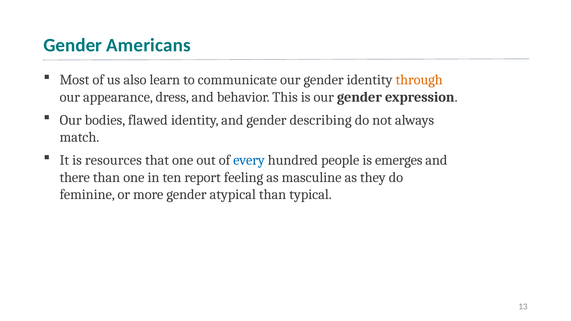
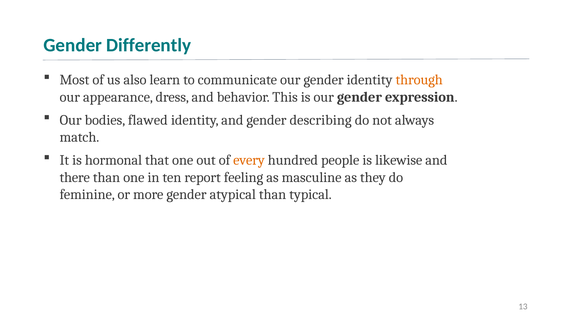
Americans: Americans -> Differently (149, 45)
resources: resources -> hormonal (113, 160)
every colour: blue -> orange (249, 160)
emerges: emerges -> likewise (399, 160)
